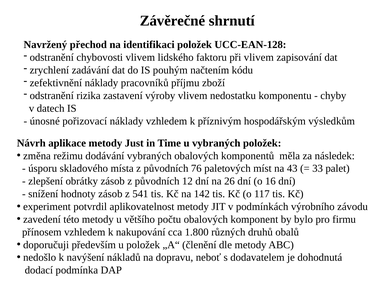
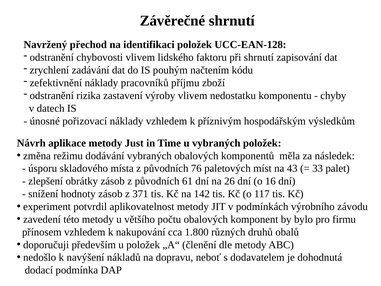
při vlivem: vlivem -> shrnutí (259, 57)
12: 12 -> 61 (187, 181)
541: 541 -> 371 (140, 194)
